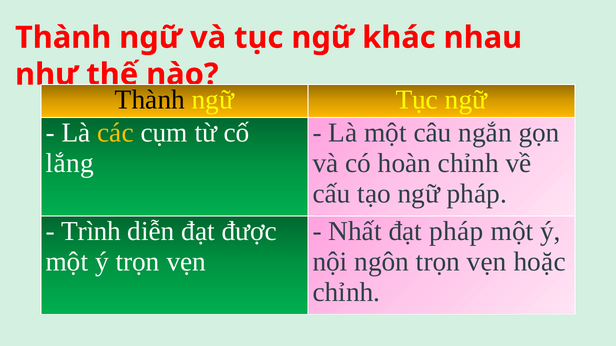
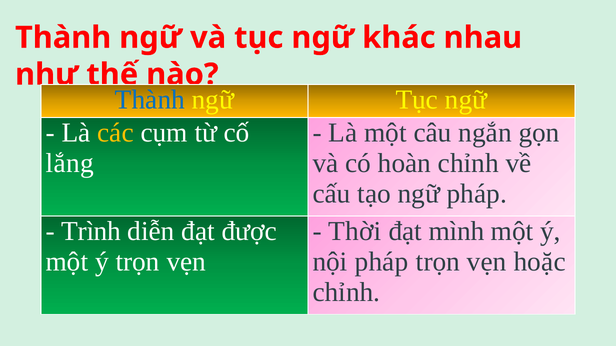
Thành colour: black -> blue (150, 100)
Nhất: Nhất -> Thời (355, 232)
đạt pháp: pháp -> mình (456, 232)
nội ngôn: ngôn -> pháp (382, 262)
